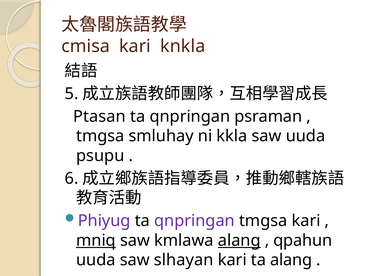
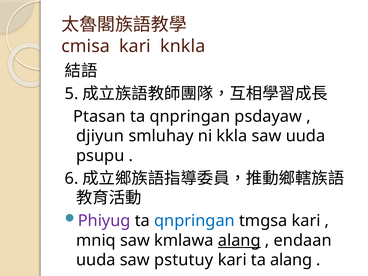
psraman: psraman -> psdayaw (268, 116)
tmgsa: tmgsa -> djiyun (100, 136)
qnpringan colour: purple -> blue (194, 221)
mniq underline: present -> none (96, 240)
qpahun: qpahun -> endaan (303, 240)
slhayan: slhayan -> pstutuy (184, 260)
